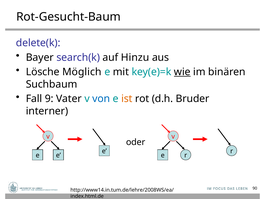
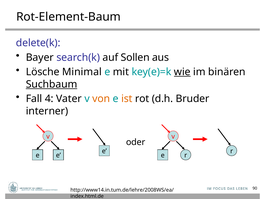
Rot-Gesucht-Baum: Rot-Gesucht-Baum -> Rot-Element-Baum (68, 17)
Hinzu: Hinzu -> Sollen (135, 57)
Möglich: Möglich -> Minimal (82, 72)
Suchbaum underline: none -> present (52, 84)
9: 9 -> 4 (49, 99)
von colour: blue -> orange (101, 99)
